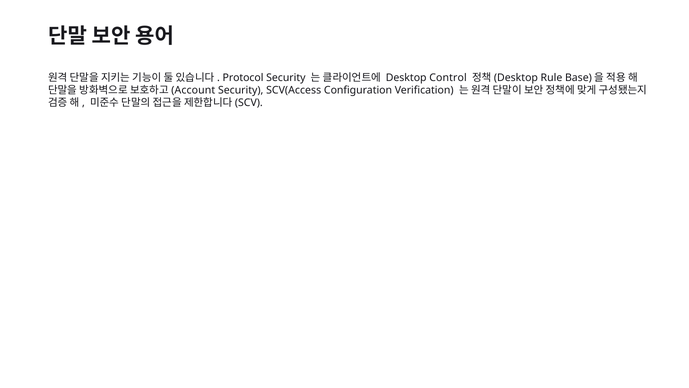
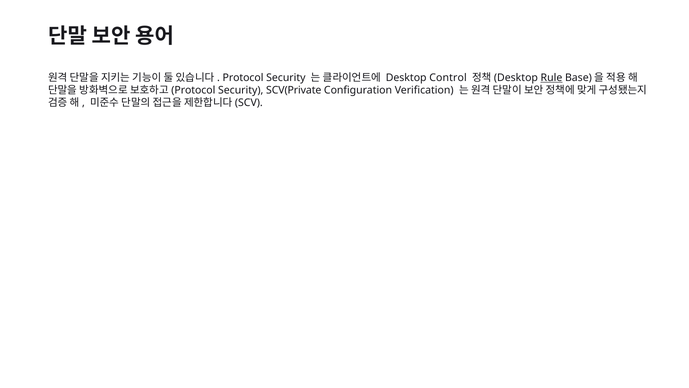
Rule underline: none -> present (551, 78)
Account: Account -> Protocol (193, 90)
SCV(Access: SCV(Access -> SCV(Private (294, 90)
